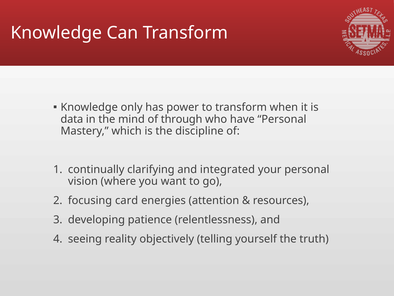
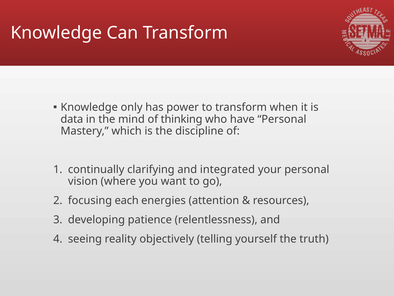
through: through -> thinking (182, 119)
card: card -> each (127, 200)
